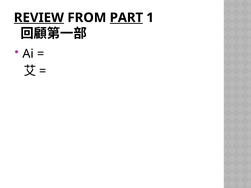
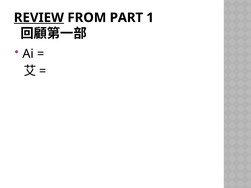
PART underline: present -> none (126, 18)
